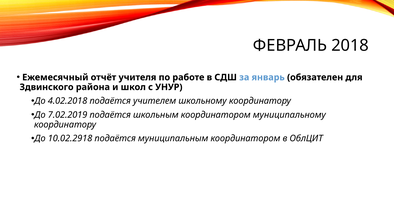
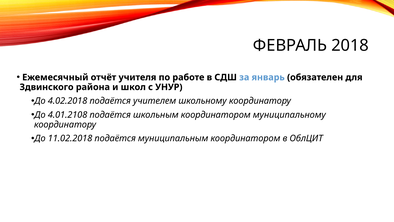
7.02.2019: 7.02.2019 -> 4.01.2108 (68, 115)
10.02.2918: 10.02.2918 -> 11.02.2018 (70, 138)
